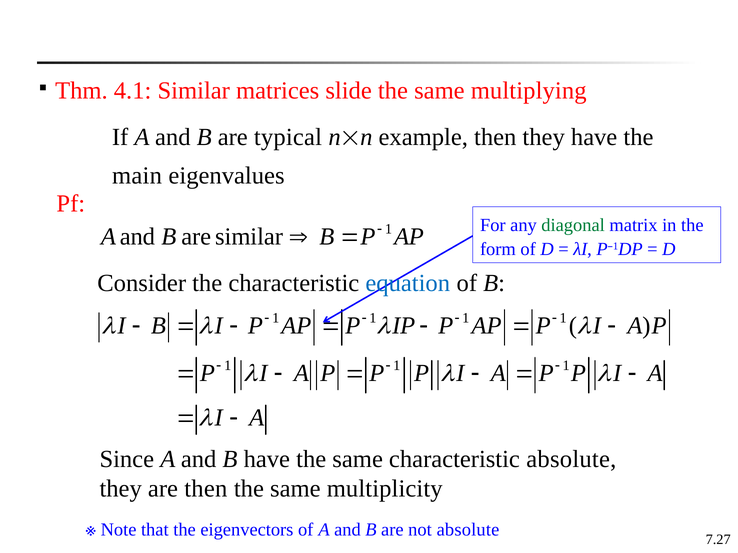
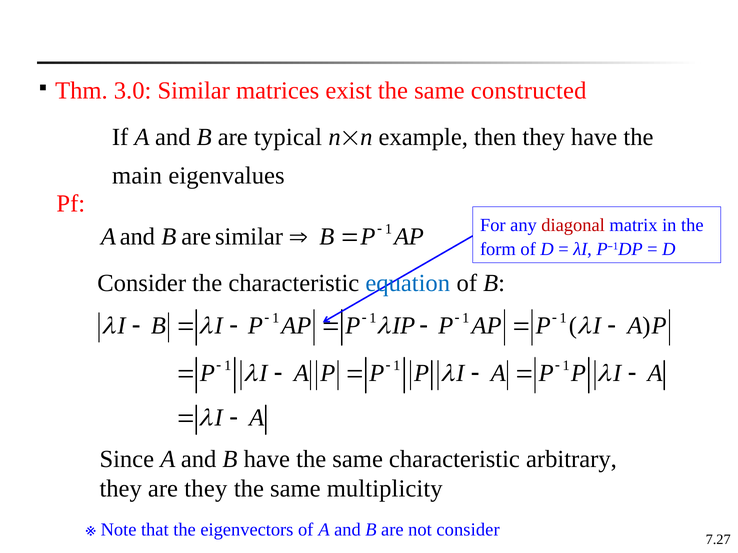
4.1: 4.1 -> 3.0 (133, 91)
slide: slide -> exist (349, 91)
multiplying: multiplying -> constructed (529, 91)
diagonal colour: green -> red (573, 225)
characteristic absolute: absolute -> arbitrary (571, 460)
are then: then -> they (206, 489)
not absolute: absolute -> consider (468, 530)
